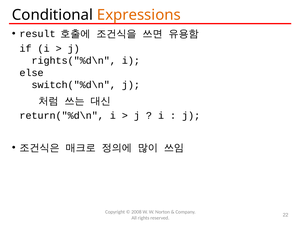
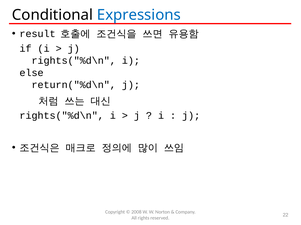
Expressions colour: orange -> blue (139, 15)
switch("%d\n: switch("%d\n -> return("%d\n (74, 85)
return("%d\n: return("%d\n -> rights("%d\n (62, 116)
